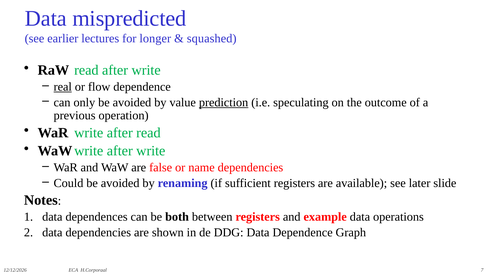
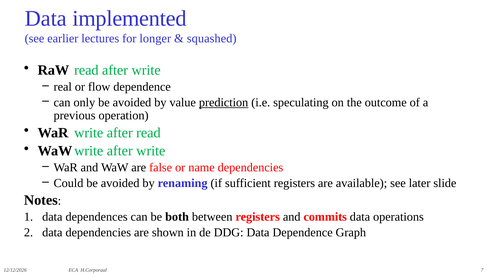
mispredicted: mispredicted -> implemented (129, 18)
real underline: present -> none (63, 87)
example: example -> commits (325, 217)
